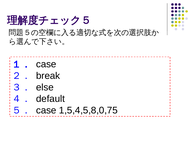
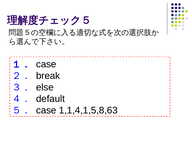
1,5,4,5,8,0,75: 1,5,4,5,8,0,75 -> 1,1,4,1,5,8,63 (88, 110)
